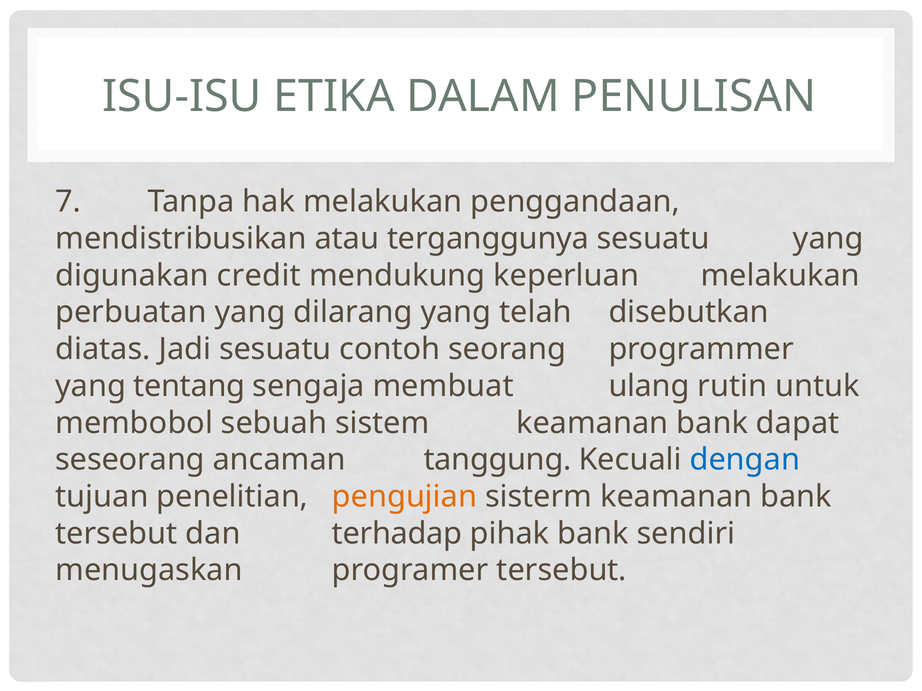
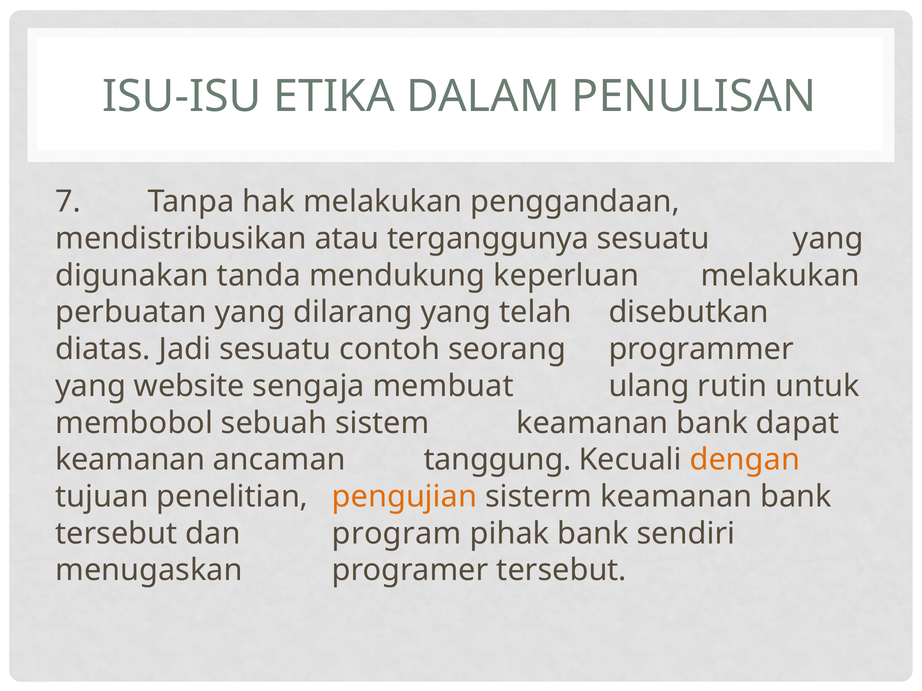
credit: credit -> tanda (259, 276)
tentang: tentang -> website (189, 386)
seseorang: seseorang -> keamanan (130, 460)
dengan colour: blue -> orange (745, 460)
terhadap: terhadap -> program (397, 534)
